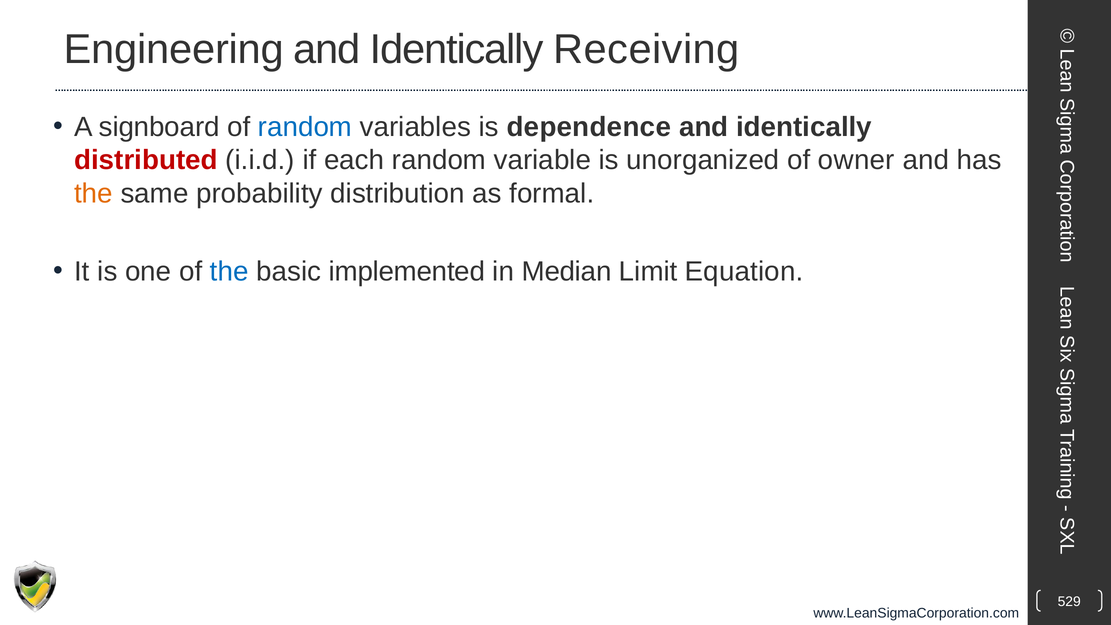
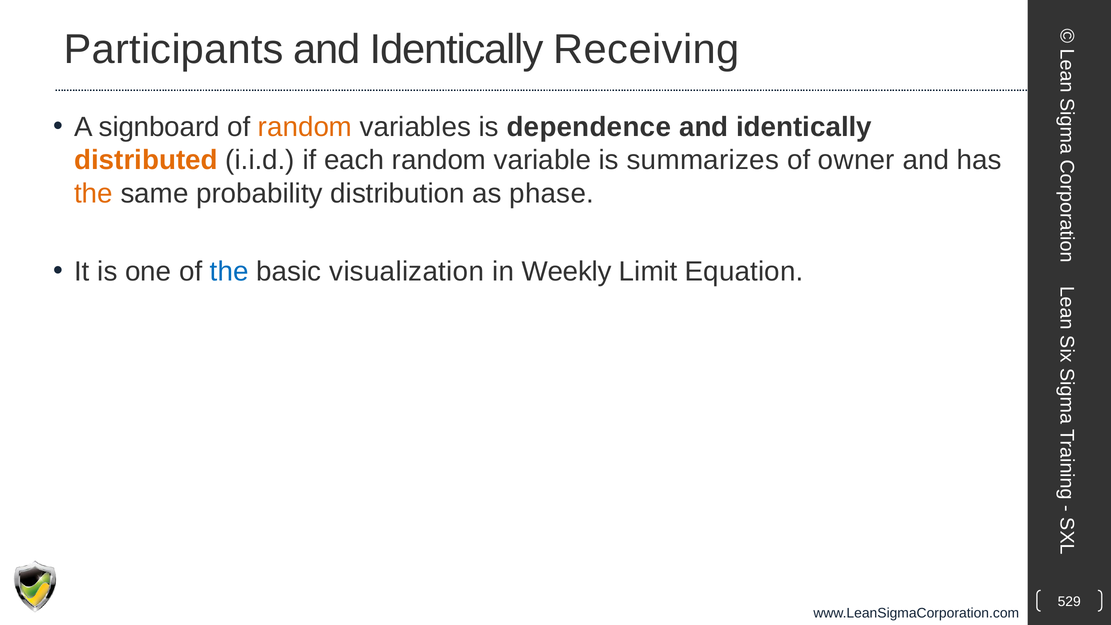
Engineering: Engineering -> Participants (174, 49)
random colour: blue -> orange (305, 127)
distributed colour: red -> orange (146, 160)
unorganized: unorganized -> summarizes (703, 160)
formal: formal -> phase (552, 194)
implemented: implemented -> visualization (407, 271)
Median: Median -> Weekly (567, 271)
